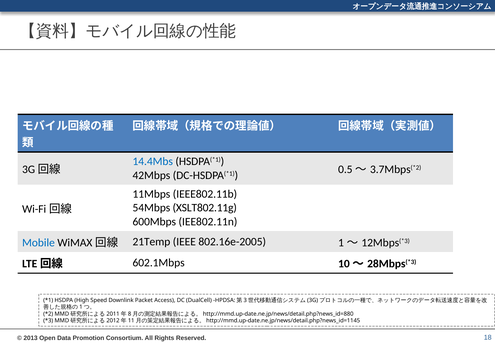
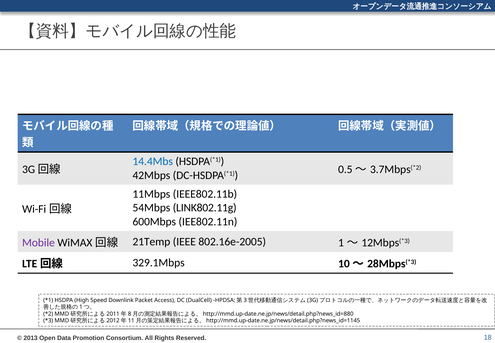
XSLT802.11g: XSLT802.11g -> LINK802.11g (205, 208)
Mobile colour: blue -> purple (38, 243)
602.1Mbps: 602.1Mbps -> 329.1Mbps (159, 263)
